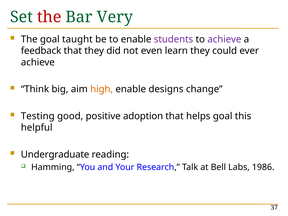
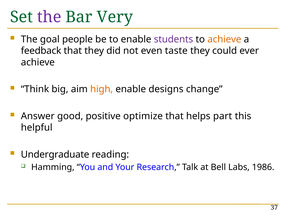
the colour: red -> purple (49, 17)
taught: taught -> people (77, 39)
achieve colour: purple -> orange (224, 39)
learn: learn -> taste (176, 51)
Testing: Testing -> Answer (38, 116)
adoption: adoption -> optimize (143, 116)
helps goal: goal -> part (223, 116)
